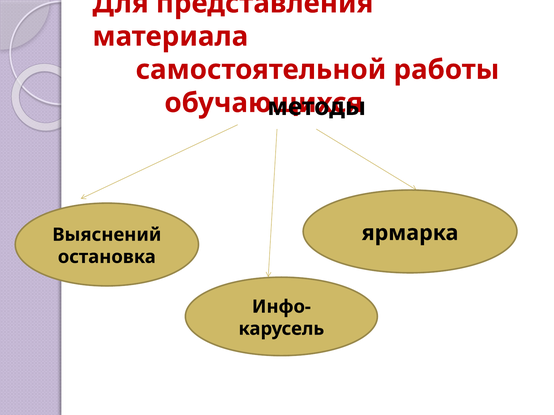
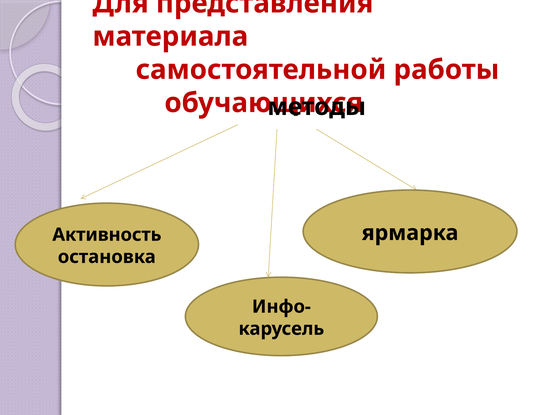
Выяснений: Выяснений -> Активность (107, 235)
